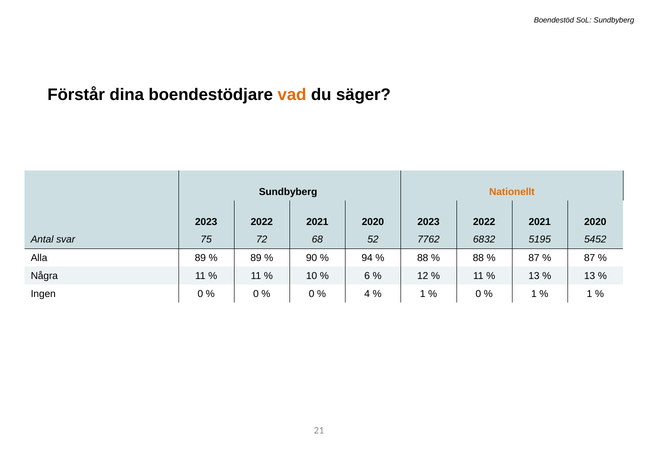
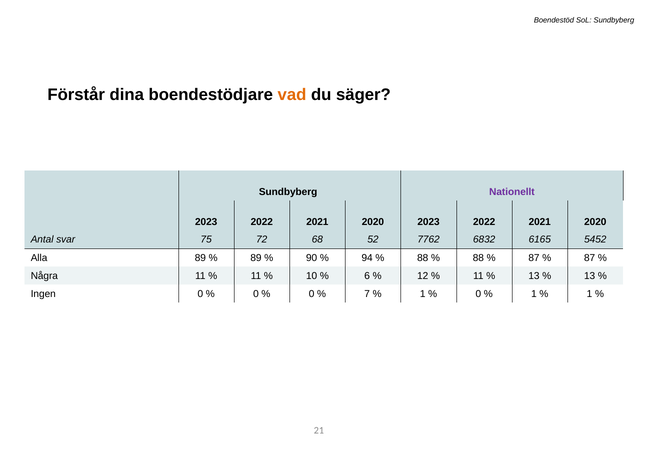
Nationellt colour: orange -> purple (512, 192)
5195: 5195 -> 6165 (540, 239)
4: 4 -> 7 (367, 294)
